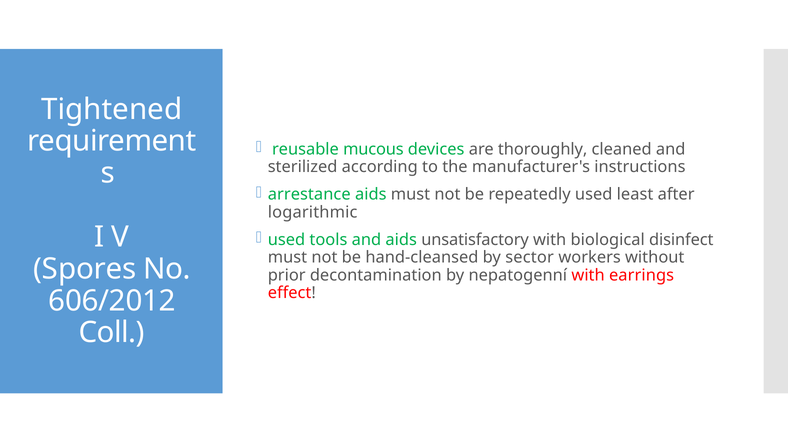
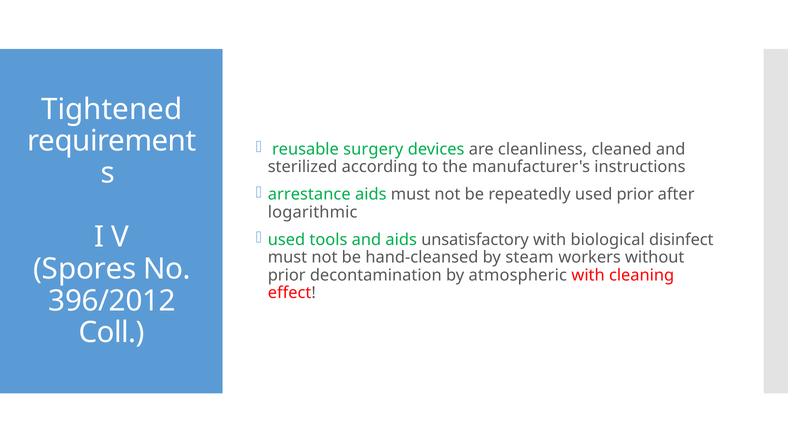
mucous: mucous -> surgery (373, 149)
thoroughly: thoroughly -> cleanliness (543, 149)
used least: least -> prior (635, 195)
sector: sector -> steam (530, 258)
nepatogenní: nepatogenní -> atmospheric (518, 275)
earrings: earrings -> cleaning (642, 275)
606/2012: 606/2012 -> 396/2012 (112, 301)
